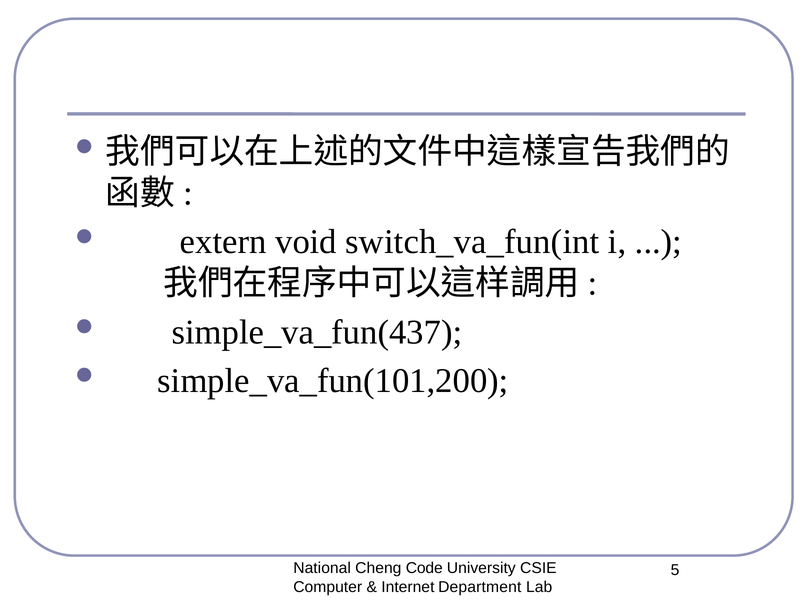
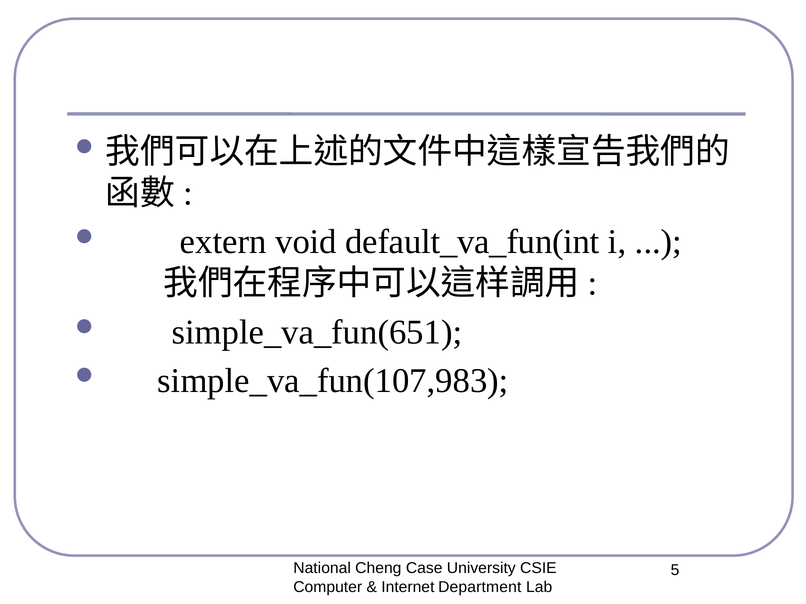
switch_va_fun(int: switch_va_fun(int -> default_va_fun(int (472, 242)
simple_va_fun(437: simple_va_fun(437 -> simple_va_fun(651 (317, 332)
simple_va_fun(101,200: simple_va_fun(101,200 -> simple_va_fun(107,983 (333, 381)
Code: Code -> Case (424, 569)
